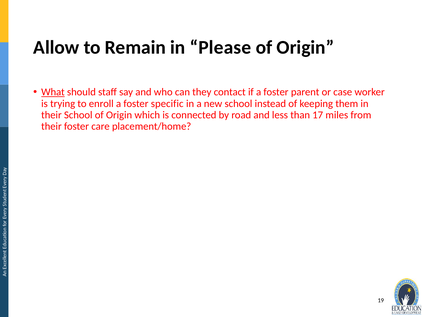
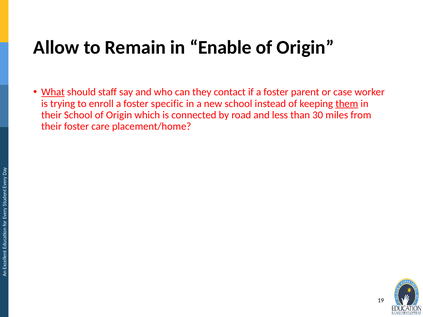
Please: Please -> Enable (221, 47)
them underline: none -> present (347, 104)
17: 17 -> 30 (318, 115)
